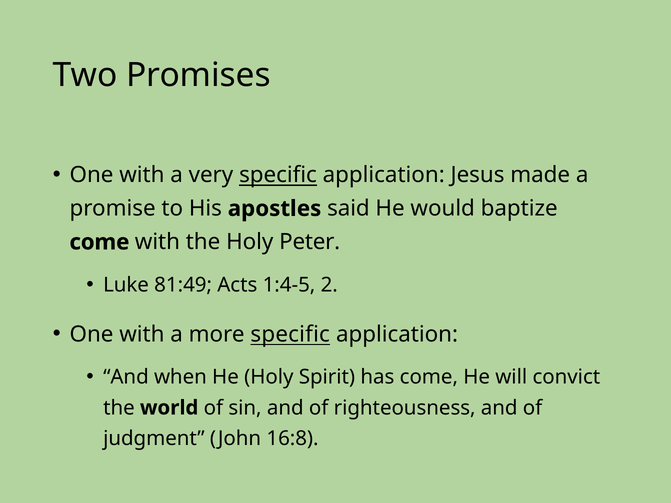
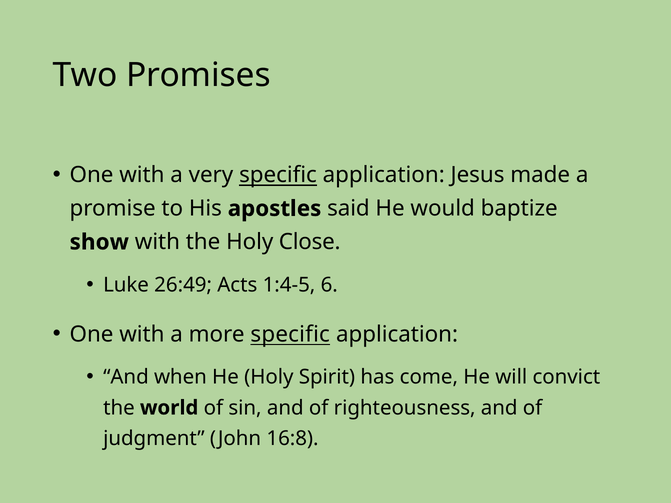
come: come -> show (99, 242)
Peter: Peter -> Close (310, 242)
81:49: 81:49 -> 26:49 (183, 285)
2: 2 -> 6 (329, 285)
